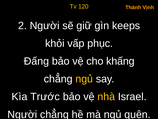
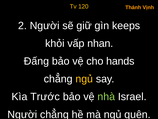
phục: phục -> nhan (100, 43)
khấng: khấng -> hands (120, 61)
nhà colour: yellow -> light green (106, 96)
